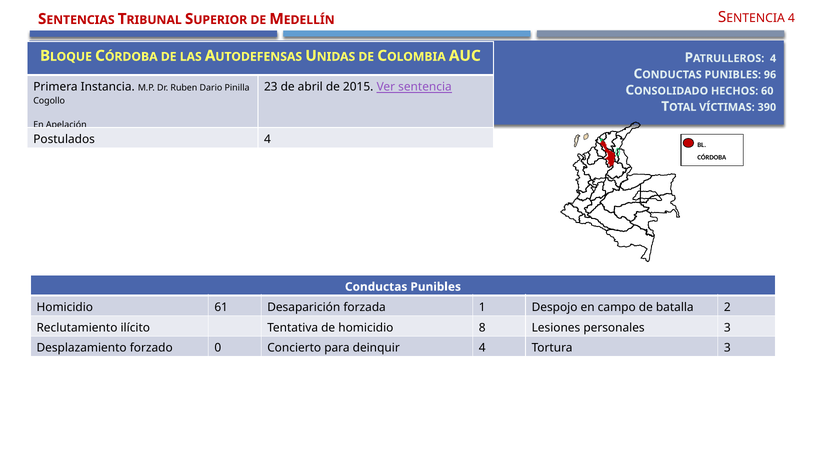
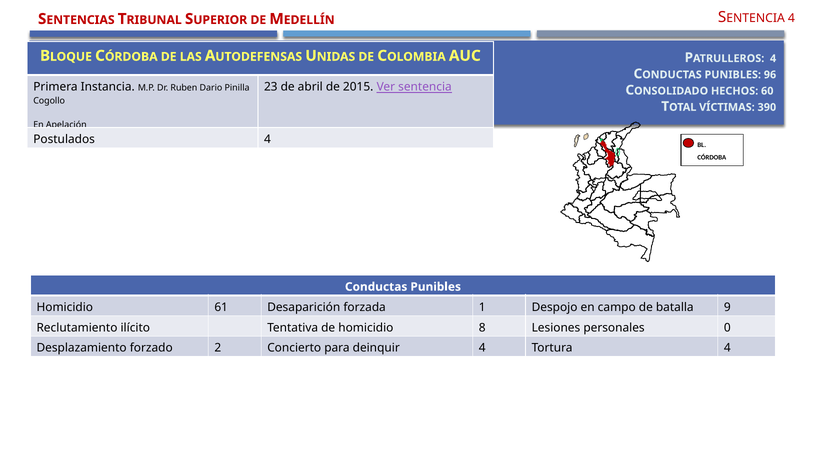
2: 2 -> 9 (727, 307)
personales 3: 3 -> 0 (727, 328)
0: 0 -> 2 (218, 348)
Tortura 3: 3 -> 4 (727, 348)
